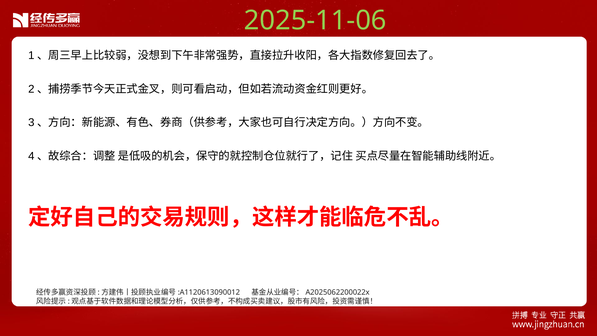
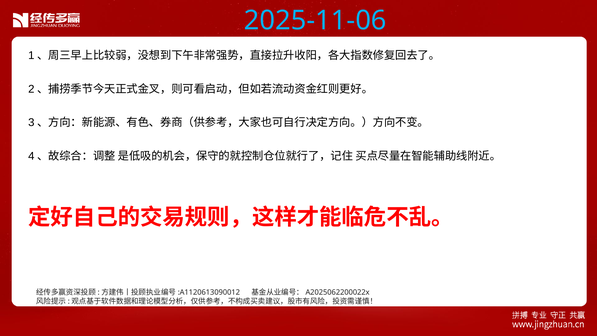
2025-11-06 colour: light green -> light blue (315, 21)
